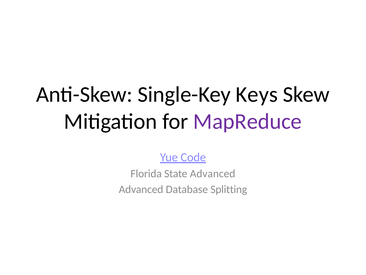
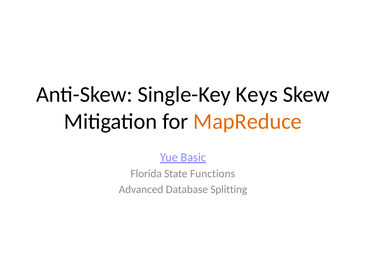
MapReduce colour: purple -> orange (248, 121)
Code: Code -> Basic (193, 157)
State Advanced: Advanced -> Functions (213, 173)
